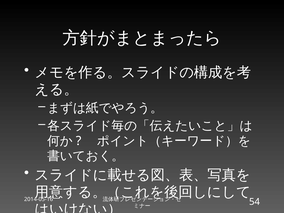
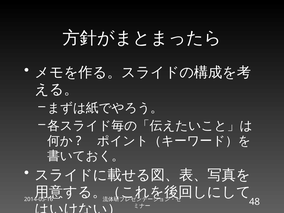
54: 54 -> 48 (254, 202)
